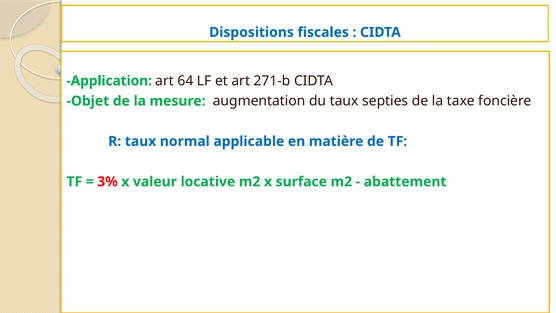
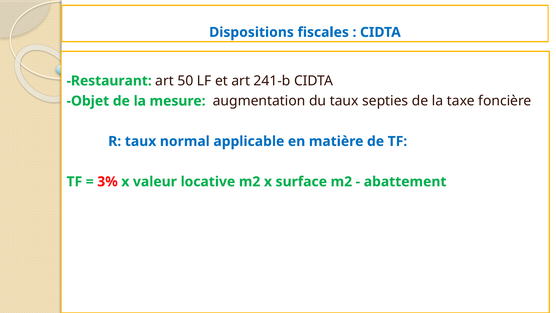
Application: Application -> Restaurant (109, 81)
64: 64 -> 50 (185, 81)
271-b: 271-b -> 241-b (272, 81)
